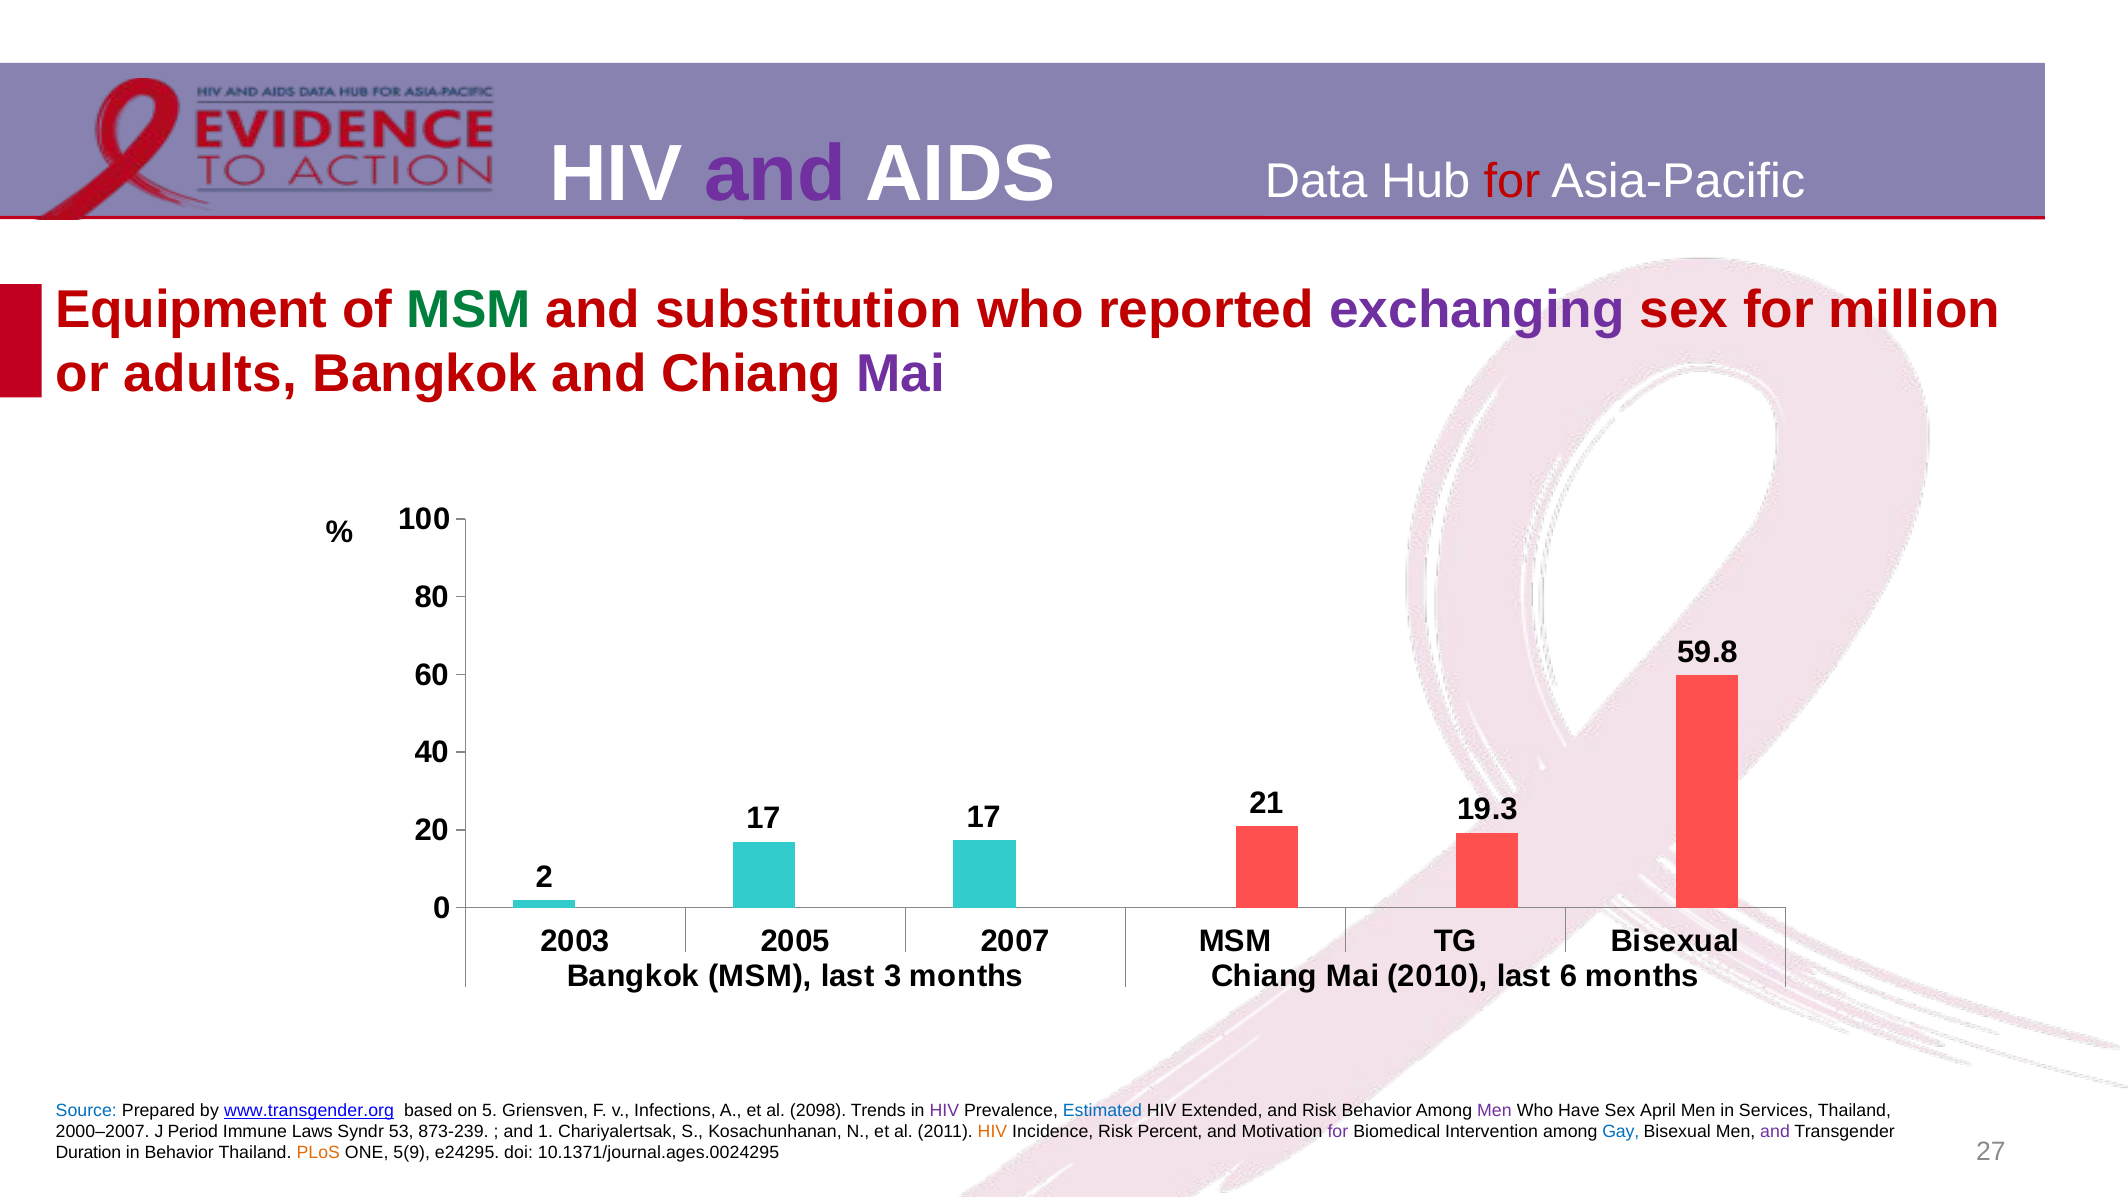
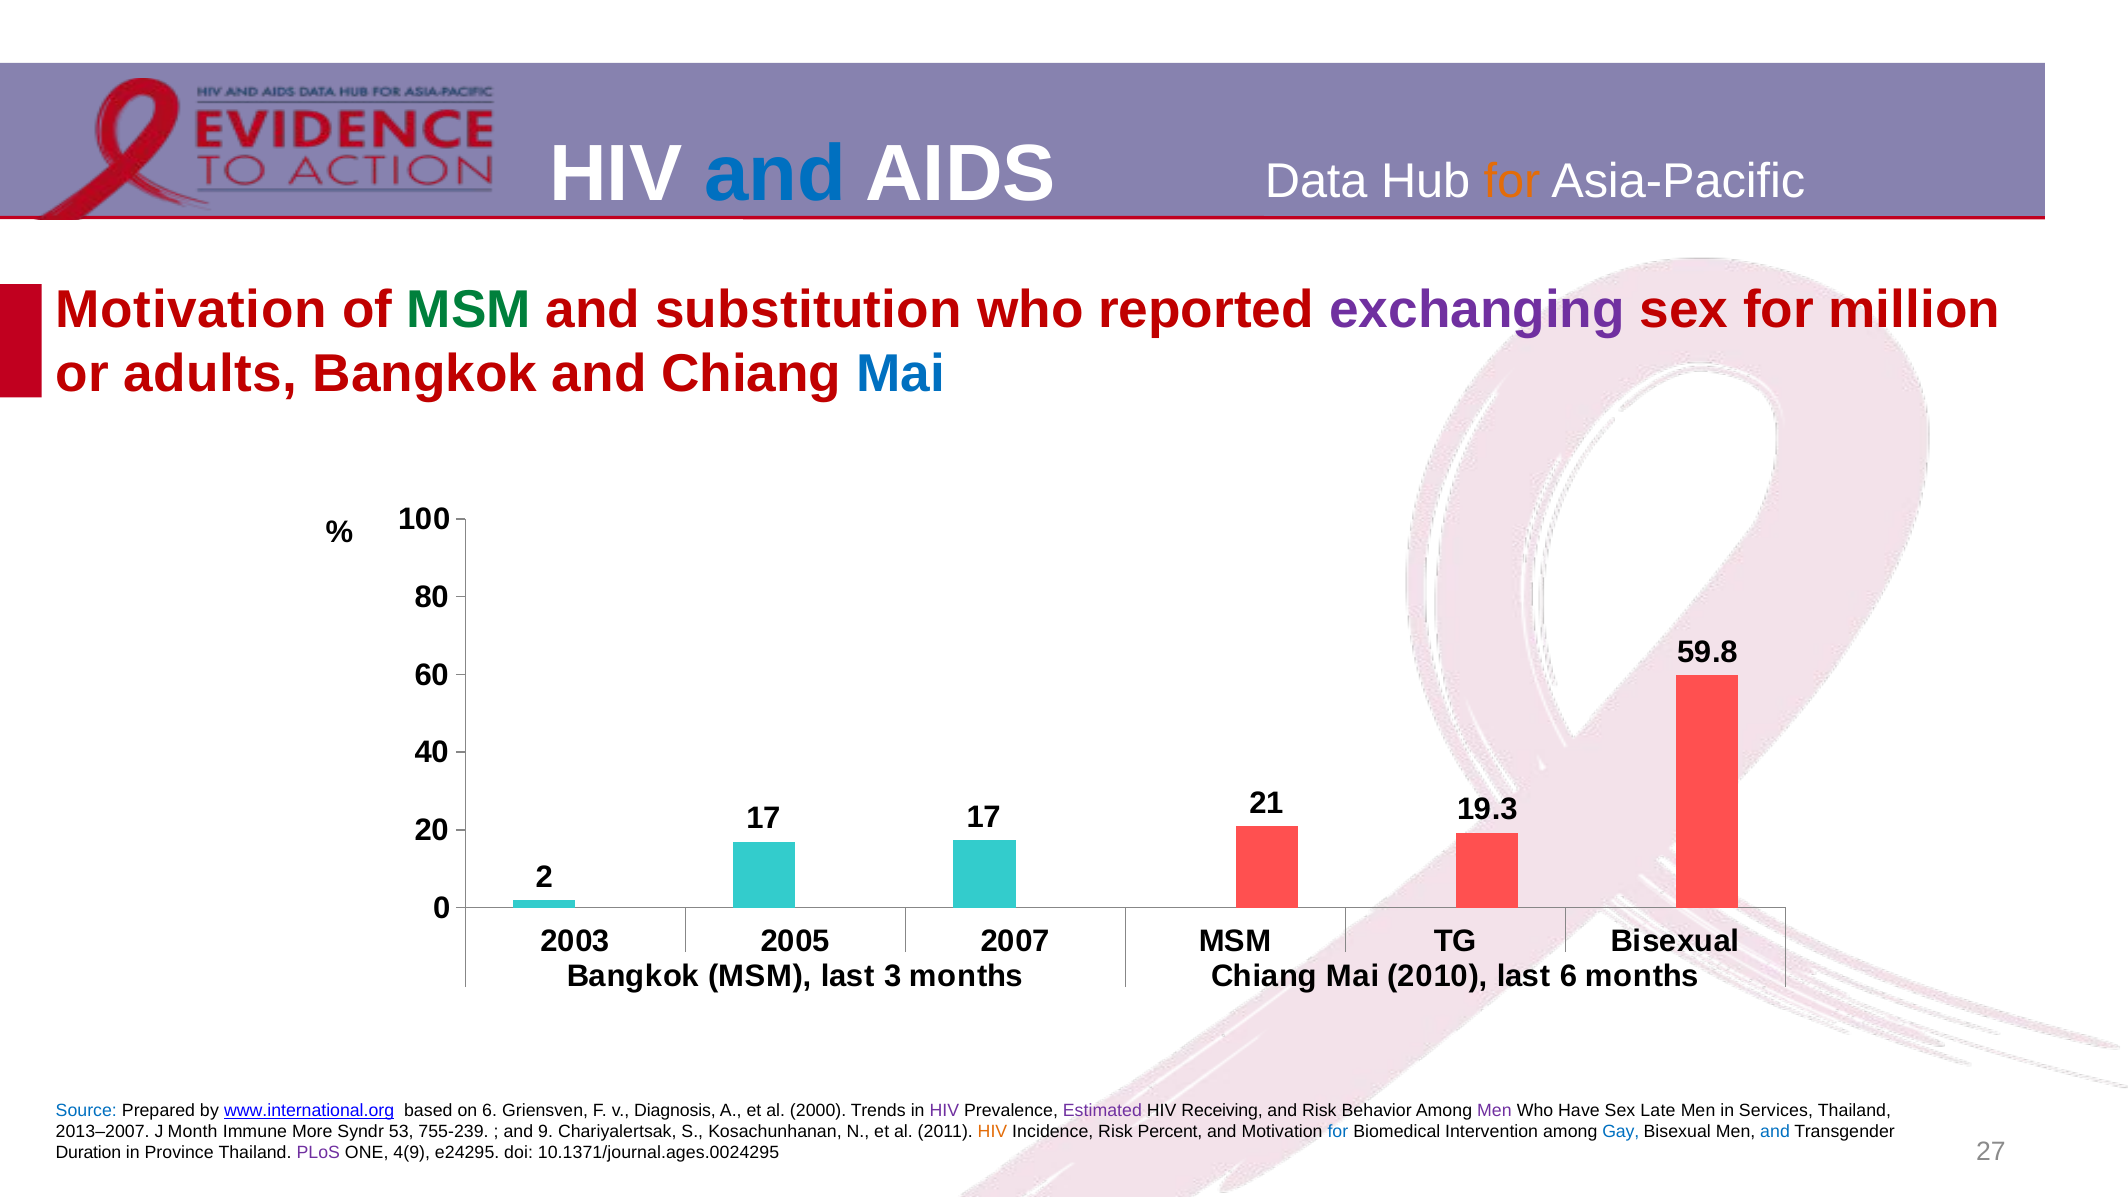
and colour: purple -> blue (775, 174)
for colour: red -> orange (1512, 181)
Equipment: Equipment -> Motivation (191, 310)
Mai colour: purple -> blue (900, 373)
www.transgender.org: www.transgender.org -> www.international.org (309, 1110)
on 5: 5 -> 6 (490, 1110)
Infections: Infections -> Diagnosis (675, 1110)
2098: 2098 -> 2000 (818, 1110)
Estimated colour: blue -> purple (1102, 1110)
Extended: Extended -> Receiving (1222, 1110)
April: April -> Late (1658, 1110)
2000–2007: 2000–2007 -> 2013–2007 (103, 1132)
Period: Period -> Month (193, 1132)
Laws: Laws -> More (312, 1132)
873-239: 873-239 -> 755-239 (454, 1132)
1: 1 -> 9 (546, 1132)
for colour: purple -> blue (1338, 1132)
and colour: purple -> blue (1775, 1132)
in Behavior: Behavior -> Province (179, 1153)
PLoS colour: orange -> purple (318, 1153)
5(9: 5(9 -> 4(9 (412, 1153)
